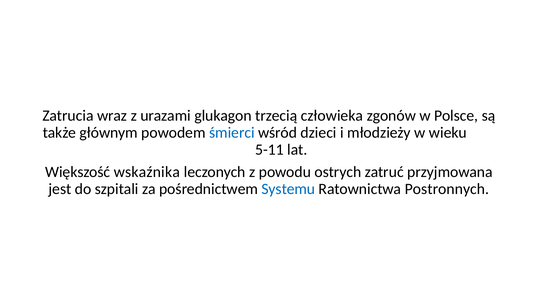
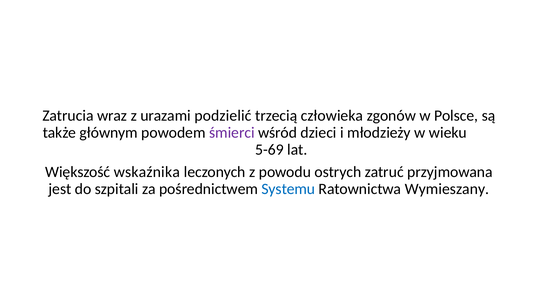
glukagon: glukagon -> podzielić (223, 115)
śmierci colour: blue -> purple (232, 132)
5-11: 5-11 -> 5-69 (269, 149)
Postronnych: Postronnych -> Wymieszany (447, 189)
